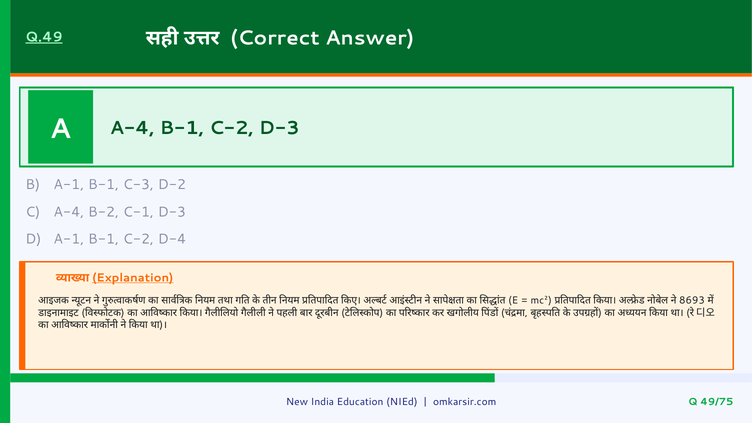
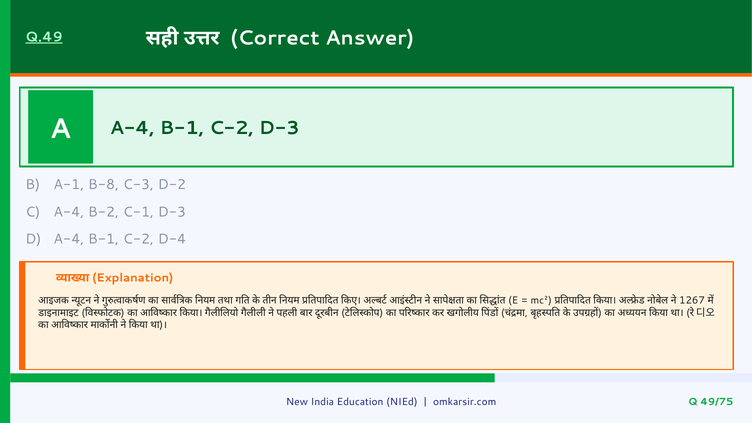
B A-1 B-1: B-1 -> B-8 (103, 185)
D A-1: A-1 -> A-4 (69, 239)
Explanation underline: present -> none (133, 278)
8693: 8693 -> 1267 (692, 301)
